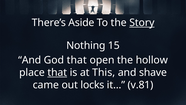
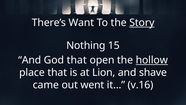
Aside: Aside -> Want (81, 23)
hollow underline: none -> present (152, 60)
that underline: present -> none (57, 72)
This: This -> Lion (104, 72)
locks: locks -> went (92, 85)
v.81: v.81 -> v.16 (141, 85)
